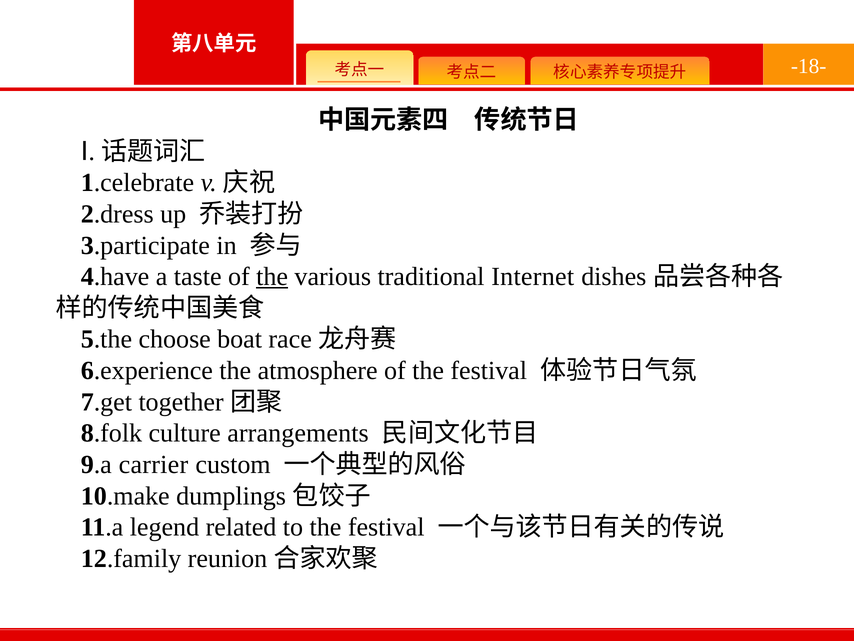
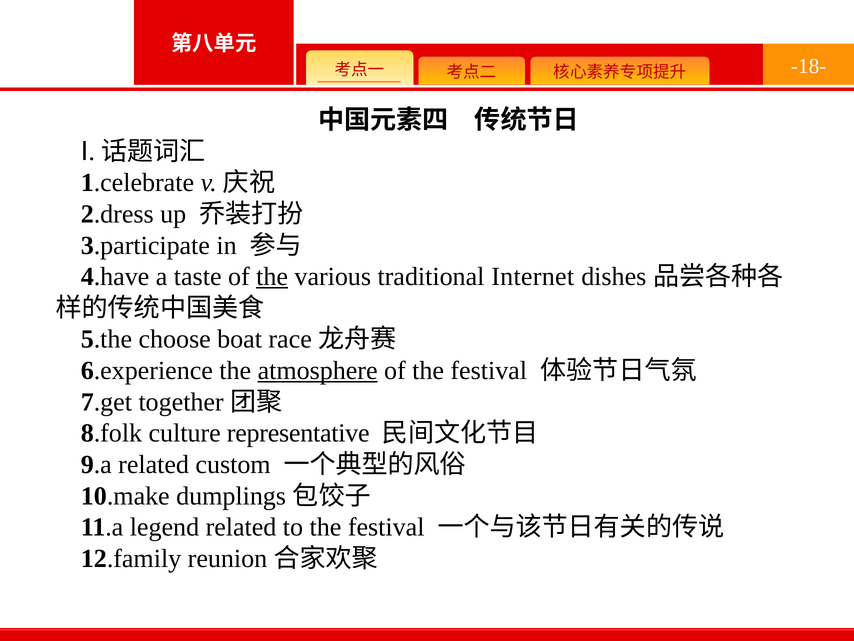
atmosphere underline: none -> present (318, 370)
arrangements: arrangements -> representative (298, 433)
9.a carrier: carrier -> related (154, 464)
